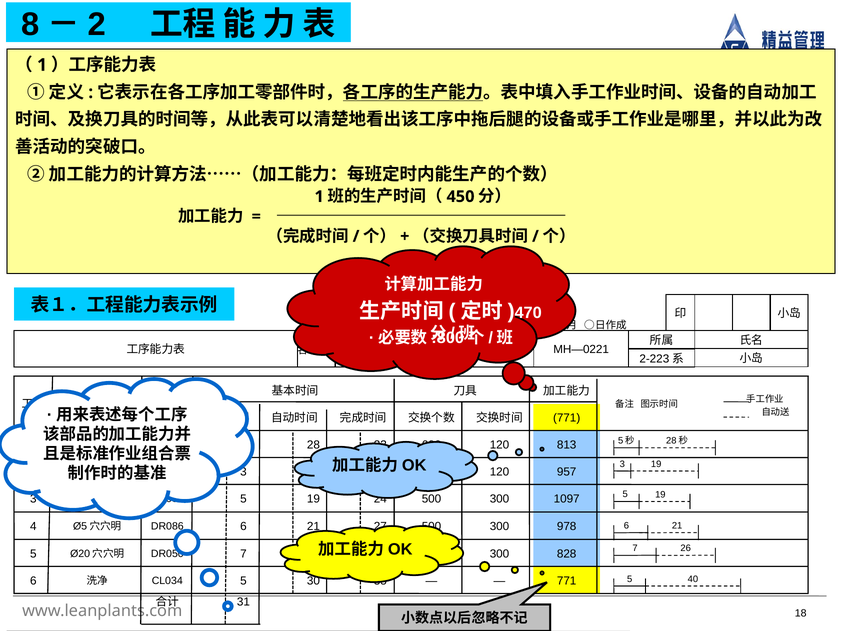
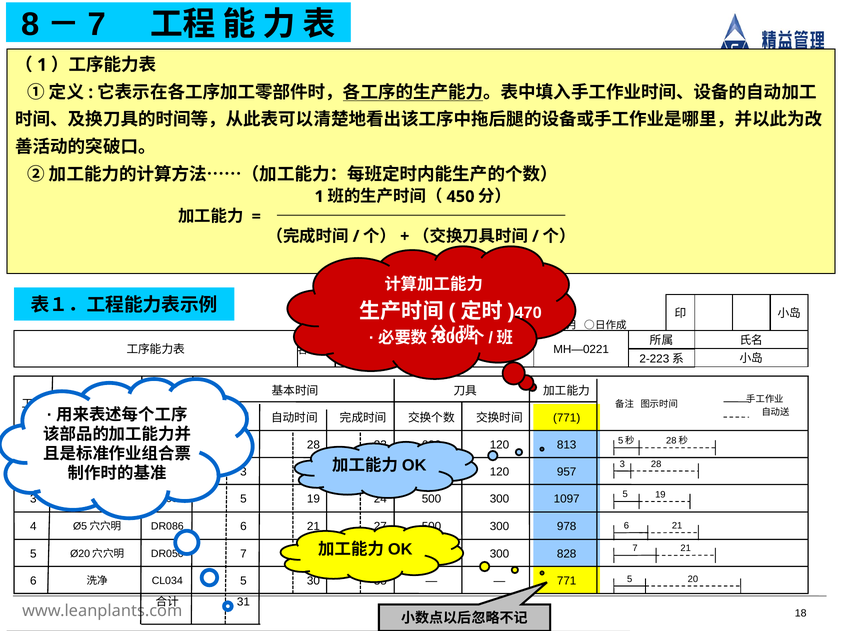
2: 2 -> 7 (97, 24)
3 19: 19 -> 28 (656, 464)
7 26: 26 -> 21 (686, 549)
40: 40 -> 20 (693, 580)
